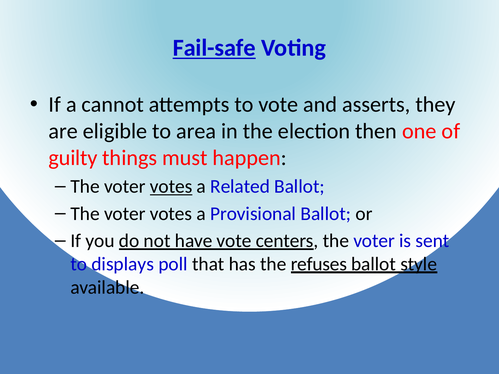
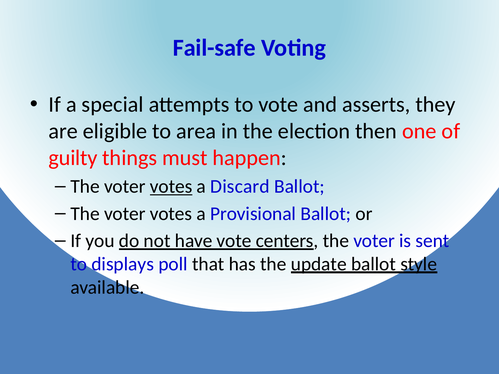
Fail-safe underline: present -> none (214, 48)
cannot: cannot -> special (113, 105)
Related: Related -> Discard (240, 187)
refuses: refuses -> update (319, 264)
